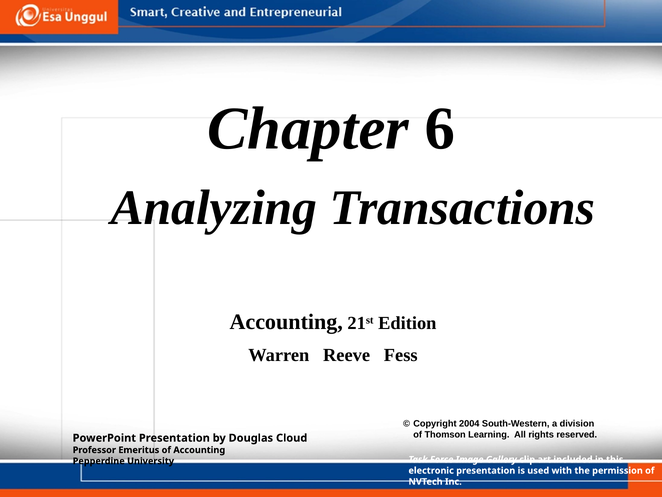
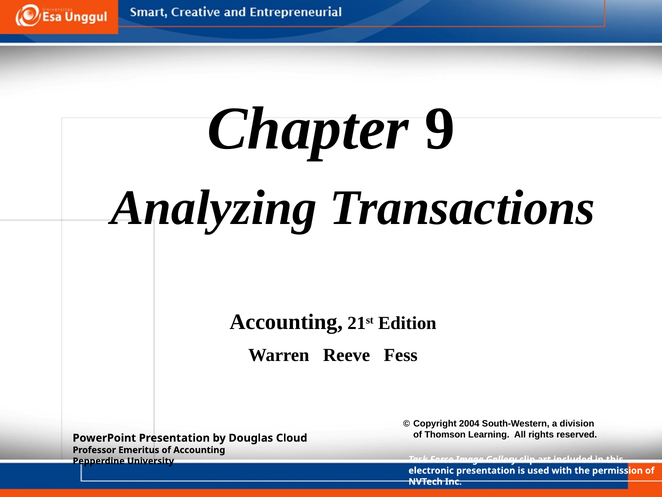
6: 6 -> 9 (440, 128)
